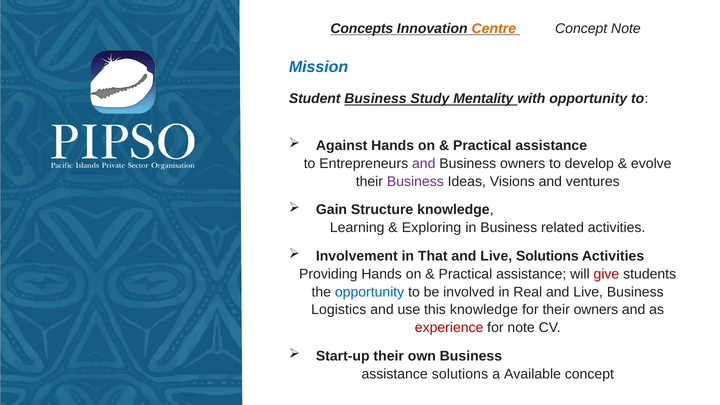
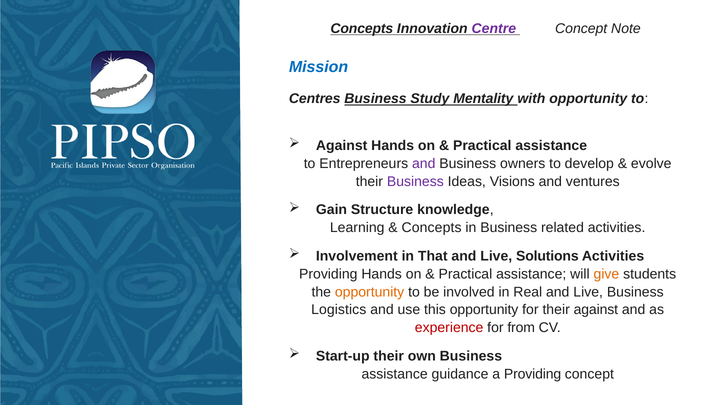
Centre colour: orange -> purple (494, 28)
Student: Student -> Centres (315, 99)
Exploring: Exploring -> Concepts (432, 228)
give colour: red -> orange (606, 274)
opportunity colour: blue -> orange (370, 292)
this knowledge: knowledge -> opportunity (484, 310)
their owners: owners -> against (596, 310)
for note: note -> from (521, 328)
assistance solutions: solutions -> guidance (460, 374)
a Available: Available -> Providing (533, 374)
